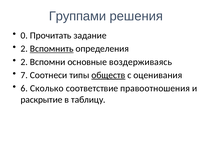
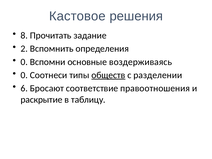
Группами: Группами -> Кастовое (77, 16)
0: 0 -> 8 (24, 36)
Вспомнить underline: present -> none (52, 49)
2: 2 -> 0 (24, 62)
7: 7 -> 0 (24, 75)
оценивания: оценивания -> разделении (158, 75)
Сколько: Сколько -> Бросают (47, 88)
